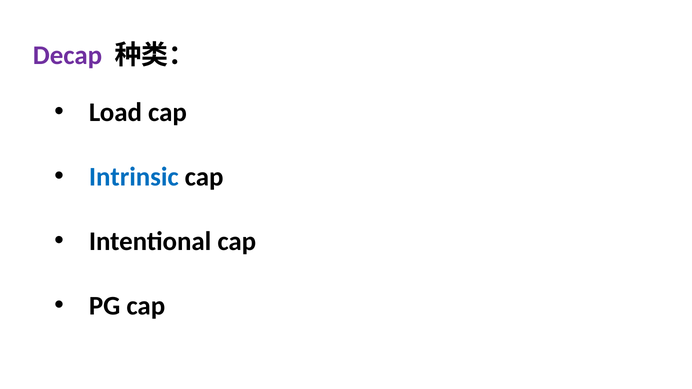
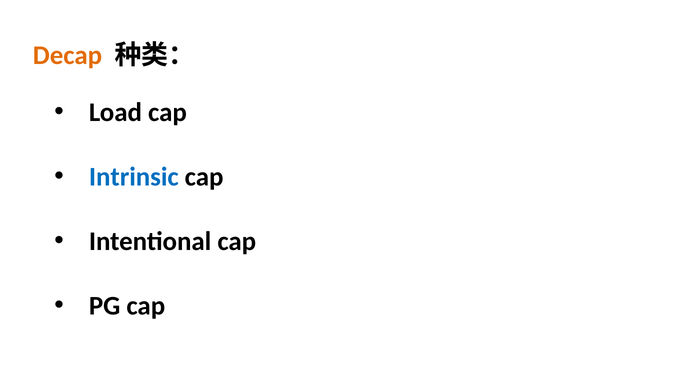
Decap colour: purple -> orange (67, 55)
